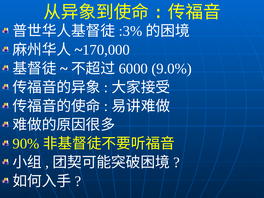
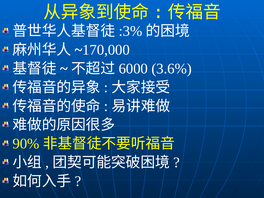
9.0%: 9.0% -> 3.6% (172, 69)
